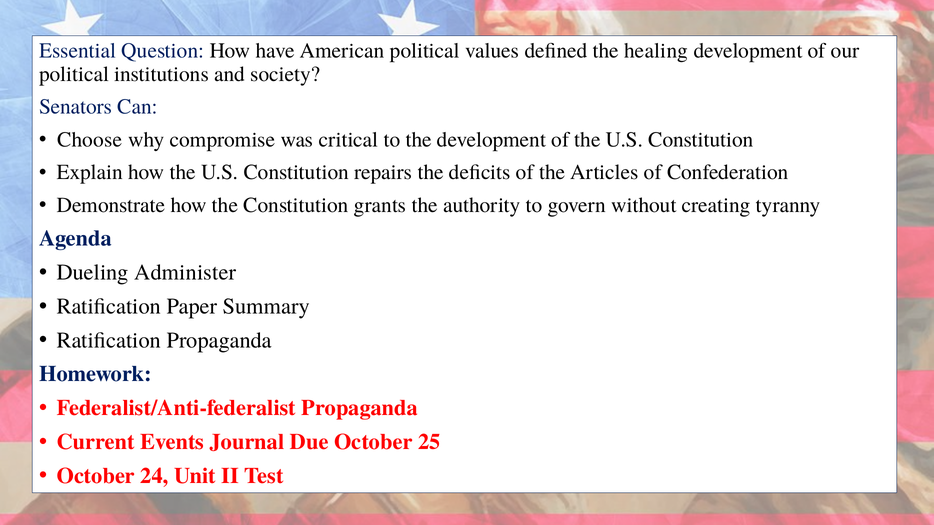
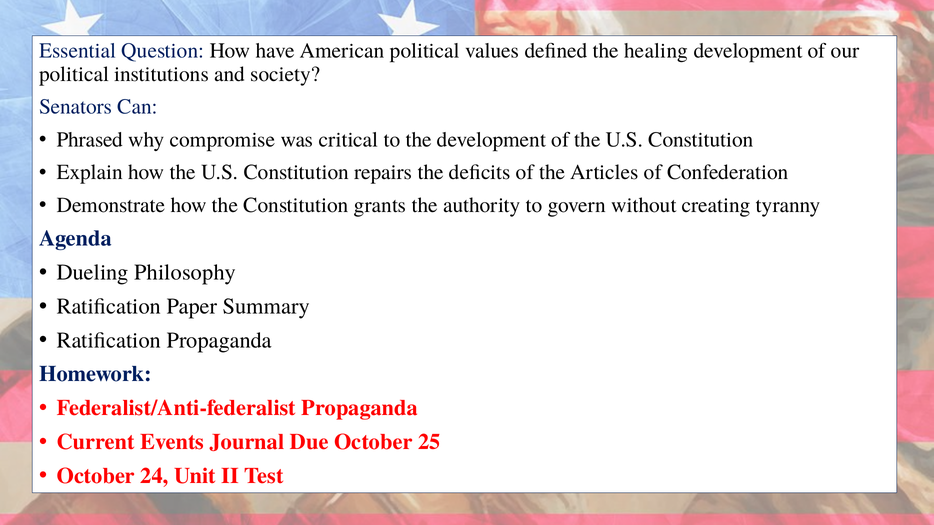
Choose: Choose -> Phrased (90, 140)
Administer: Administer -> Philosophy (185, 273)
